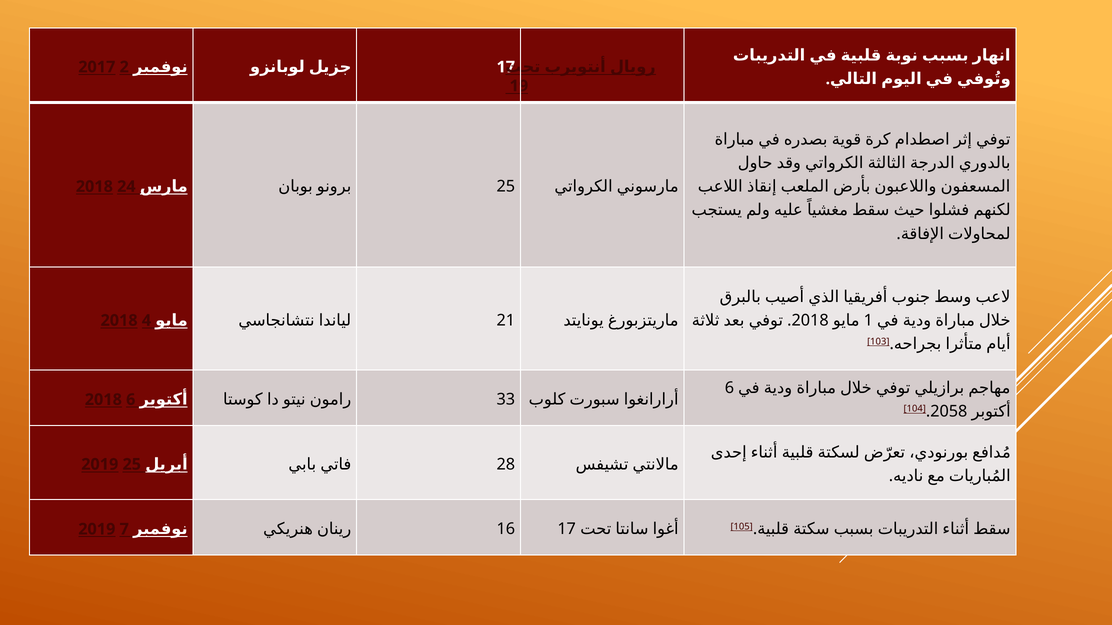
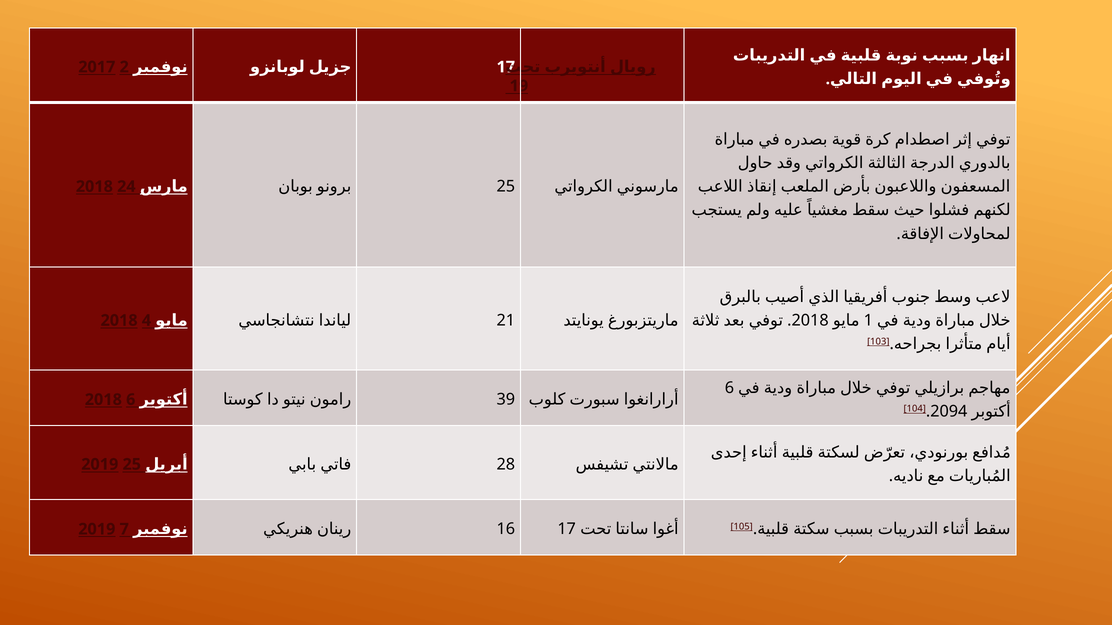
33: 33 -> 39 (506, 400)
2058: 2058 -> 2094 (949, 412)
